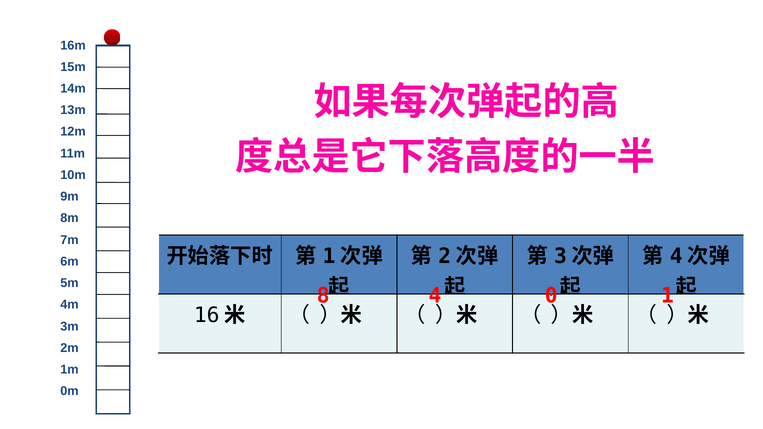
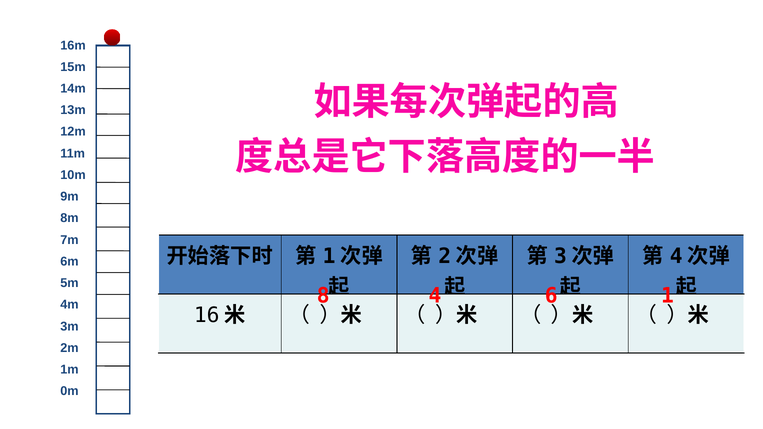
0: 0 -> 6 (551, 296)
